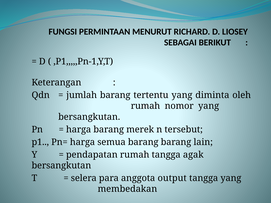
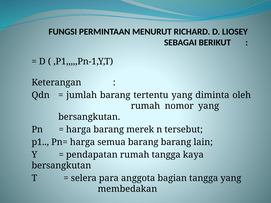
agak: agak -> kaya (193, 155)
output: output -> bagian (172, 178)
